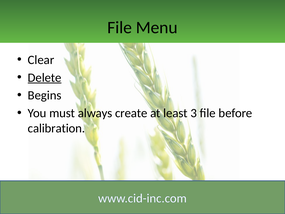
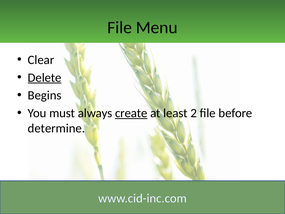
create underline: none -> present (131, 113)
3: 3 -> 2 (194, 113)
calibration: calibration -> determine (56, 128)
